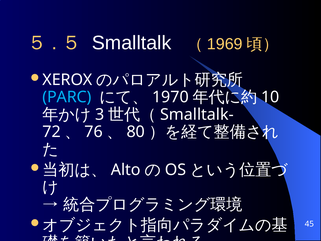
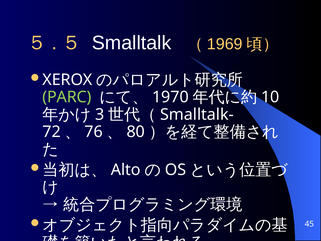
PARC colour: light blue -> light green (67, 97)
